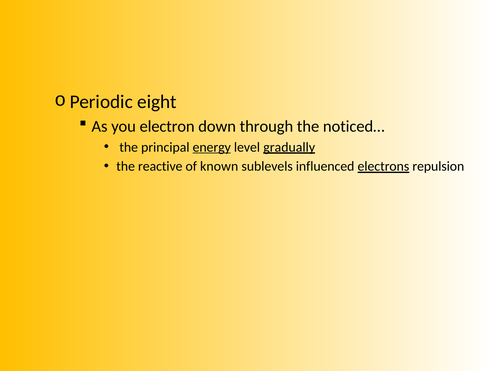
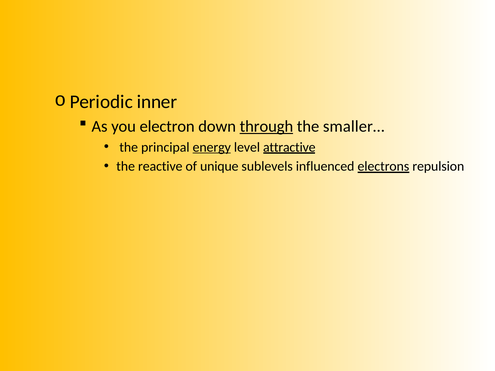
eight: eight -> inner (157, 102)
through underline: none -> present (266, 127)
noticed…: noticed… -> smaller… (354, 127)
gradually: gradually -> attractive (289, 147)
known: known -> unique (219, 167)
